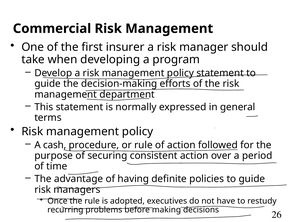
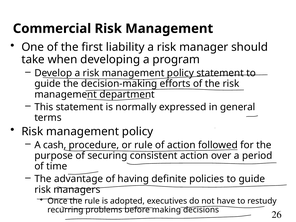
insurer: insurer -> liability (125, 47)
